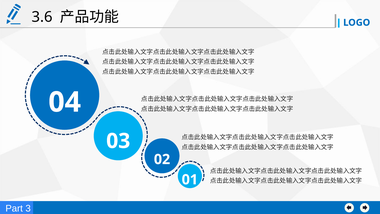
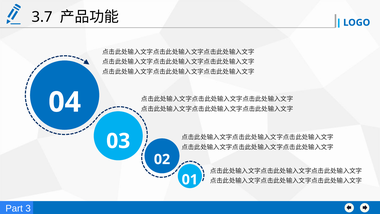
3.6: 3.6 -> 3.7 (42, 17)
